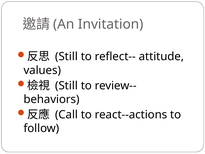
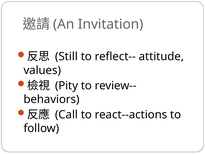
Still: Still -> Pity (67, 85)
